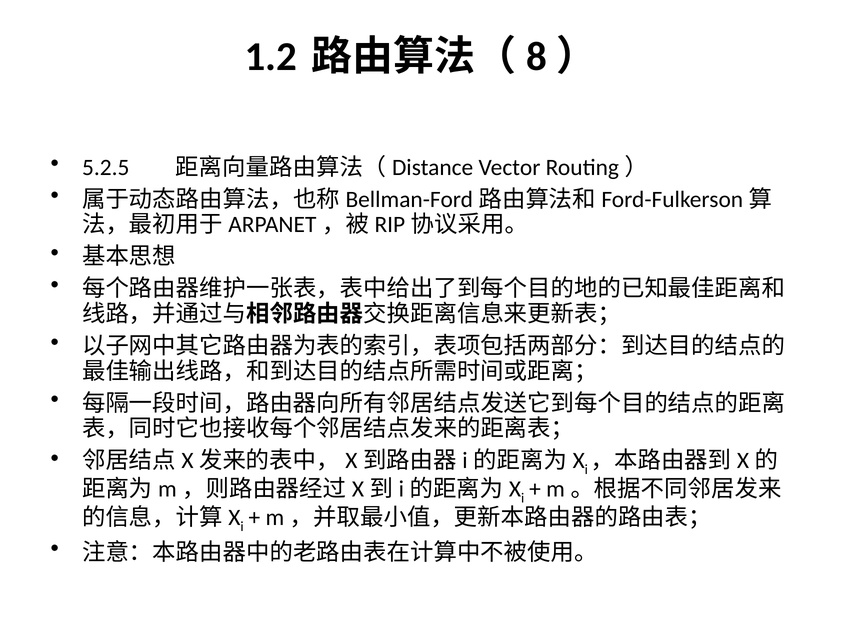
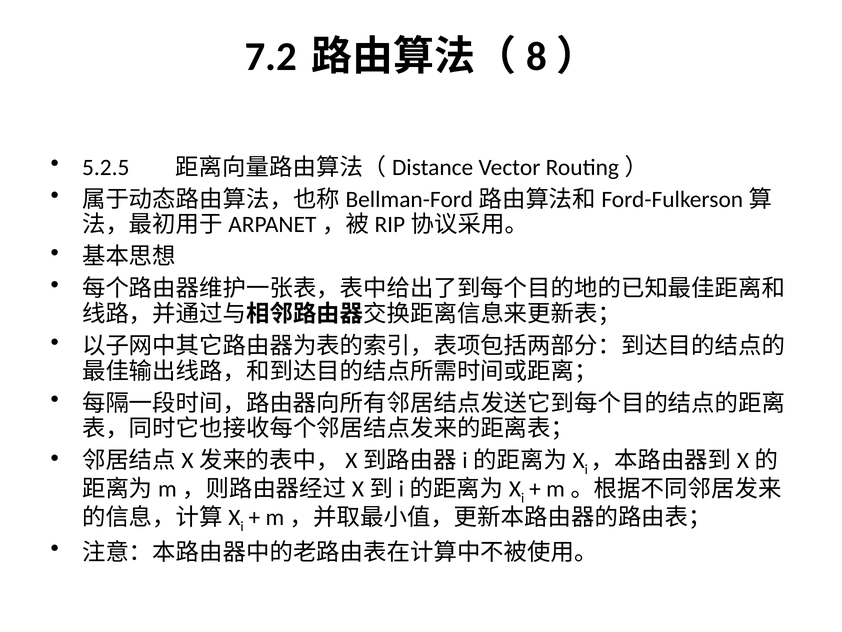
1.2: 1.2 -> 7.2 (271, 57)
